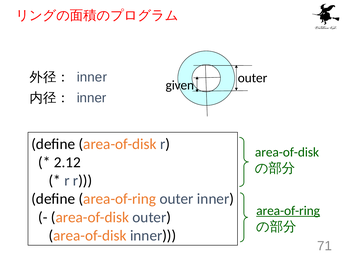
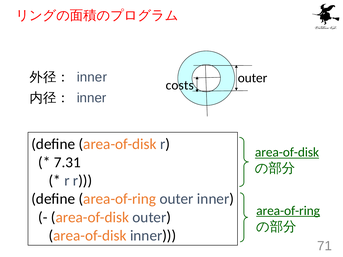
given: given -> costs (180, 85)
area-of-disk underline: none -> present (287, 152)
2.12: 2.12 -> 7.31 (67, 163)
